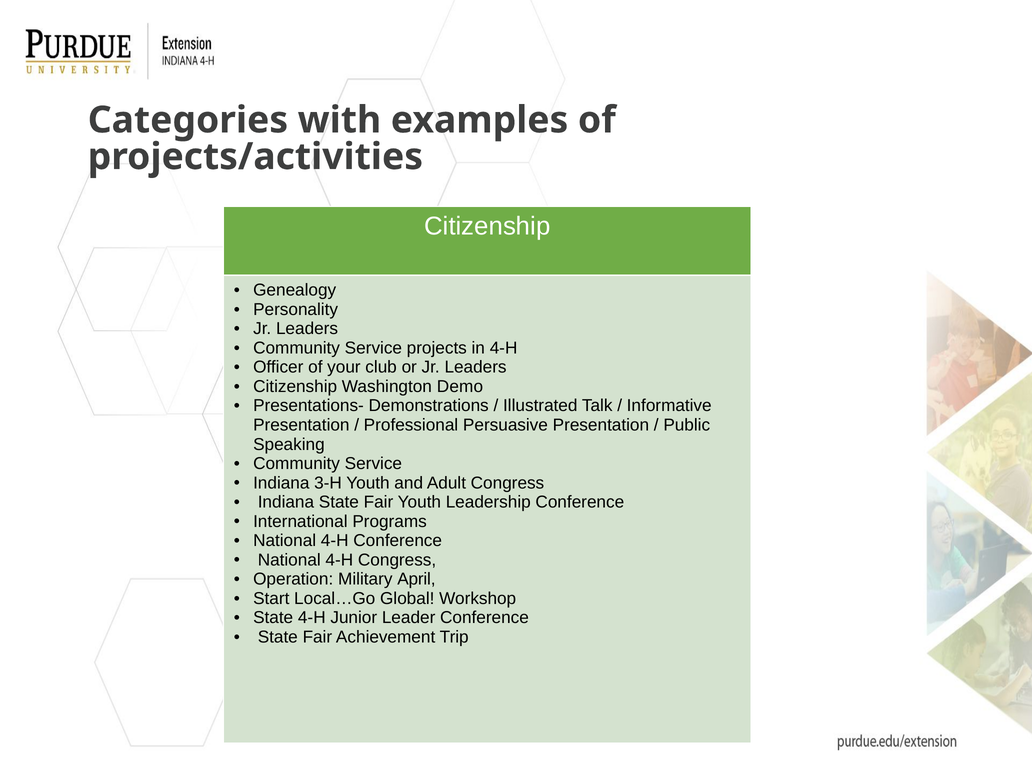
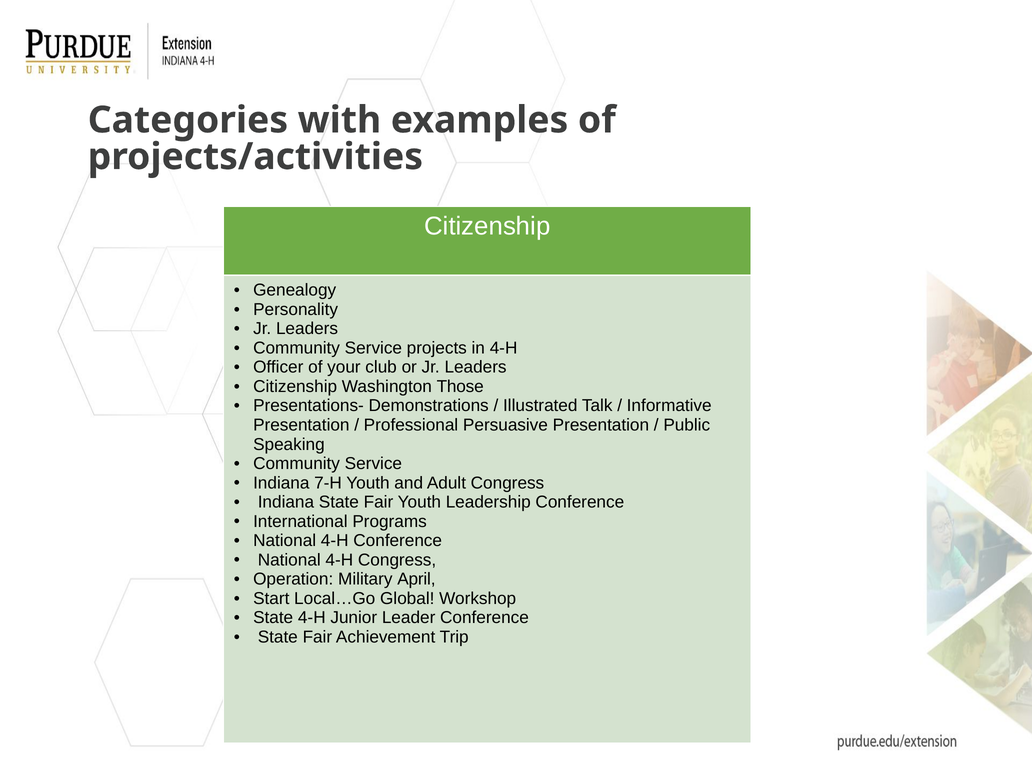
Demo: Demo -> Those (460, 387)
3-H: 3-H -> 7-H (328, 483)
